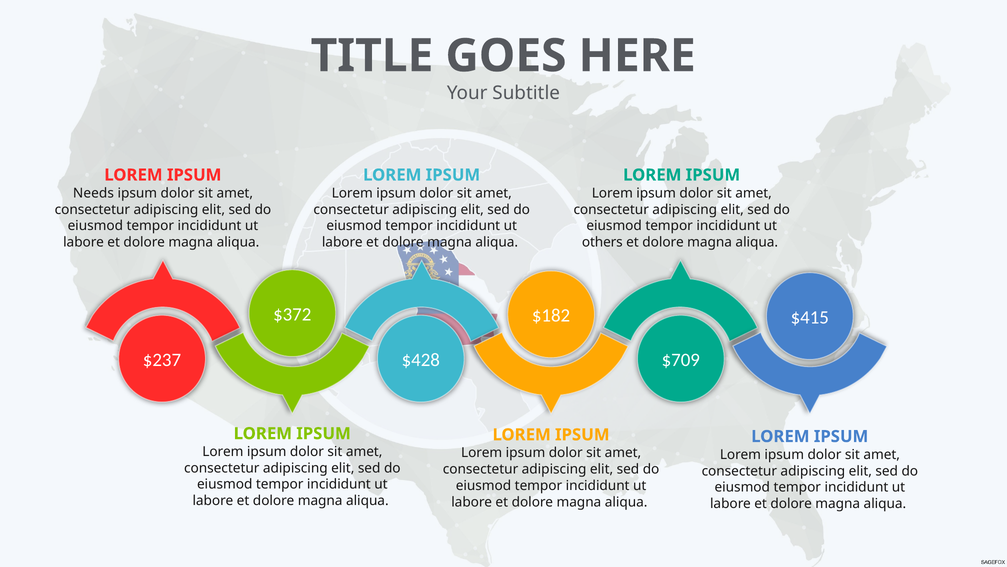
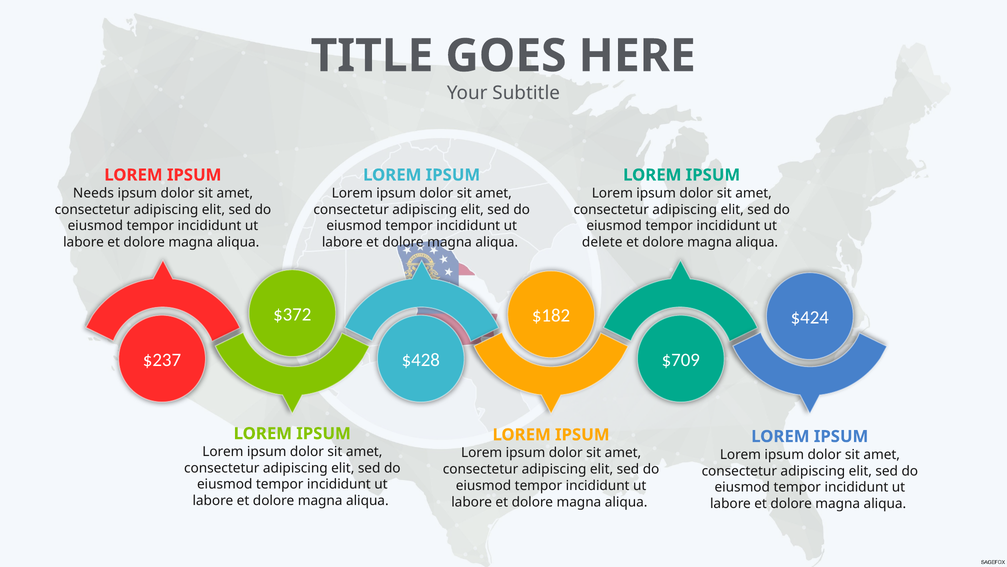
others: others -> delete (602, 242)
$415: $415 -> $424 (810, 317)
